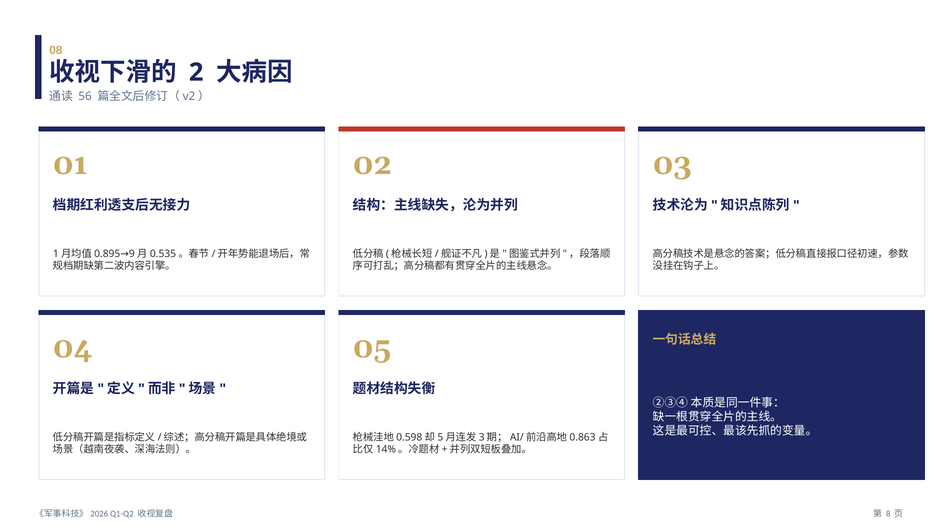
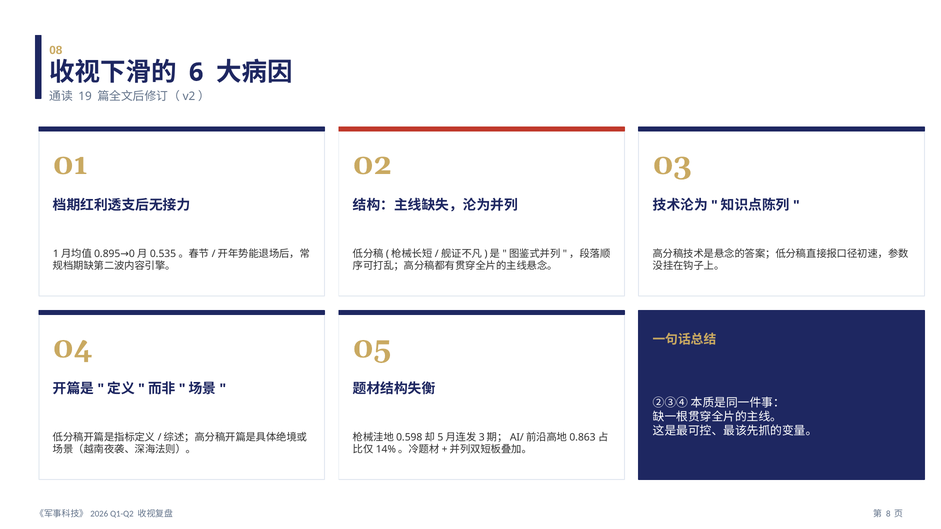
2: 2 -> 6 (196, 72)
56: 56 -> 19 (85, 96)
9: 9 -> 0 (132, 254)
